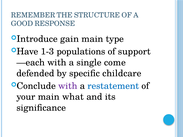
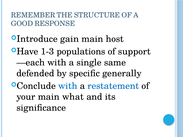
type: type -> host (115, 39)
come: come -> same (115, 63)
childcare: childcare -> generally (122, 74)
with colour: purple -> blue (68, 86)
